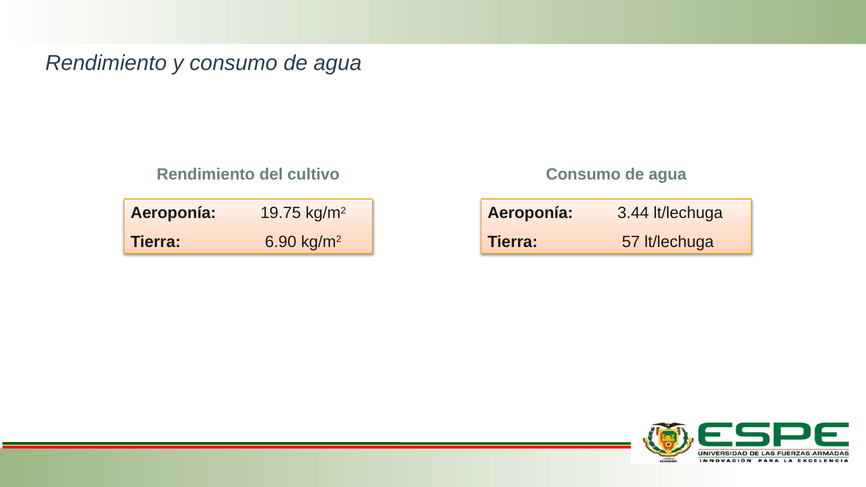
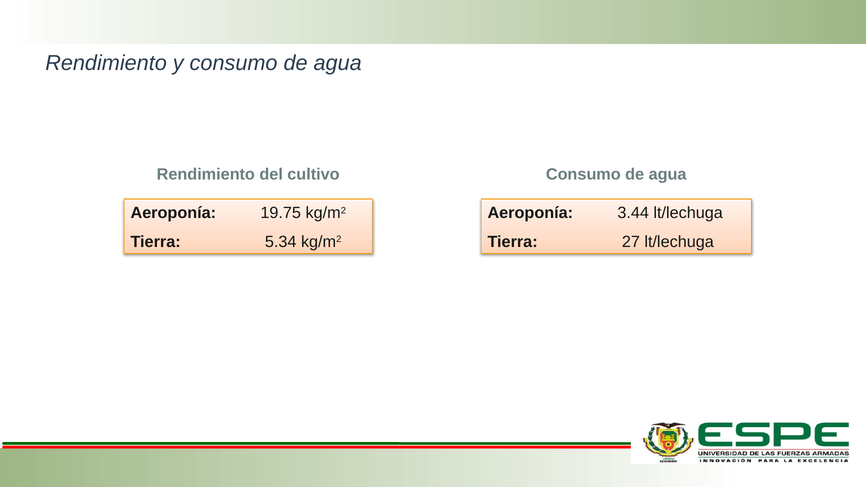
6.90: 6.90 -> 5.34 (281, 242)
57: 57 -> 27 (631, 242)
